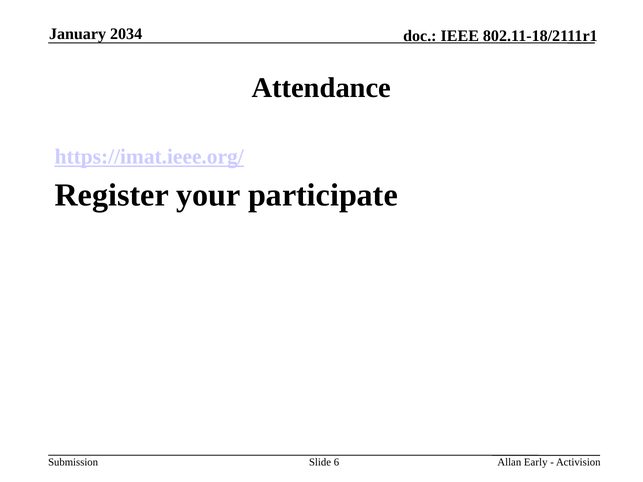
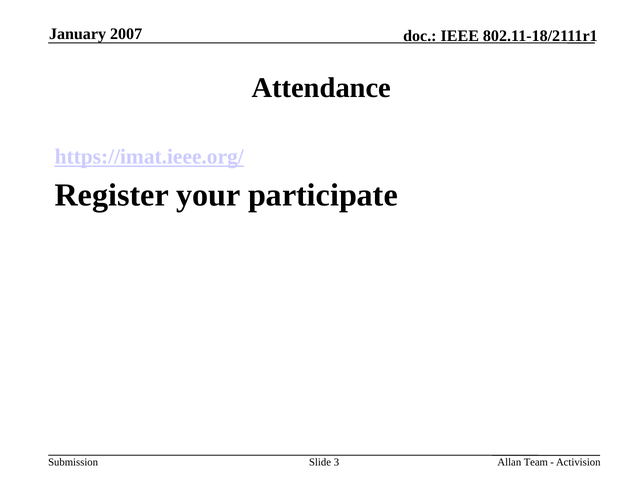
2034: 2034 -> 2007 (126, 34)
6: 6 -> 3 (336, 463)
Early: Early -> Team (536, 463)
